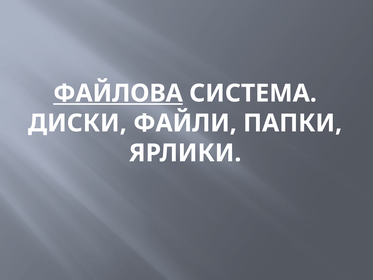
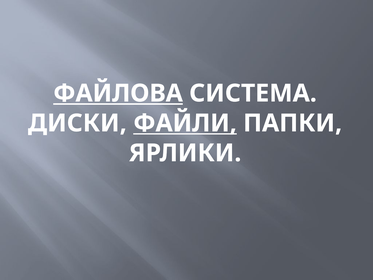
ФАЙЛИ underline: none -> present (185, 123)
